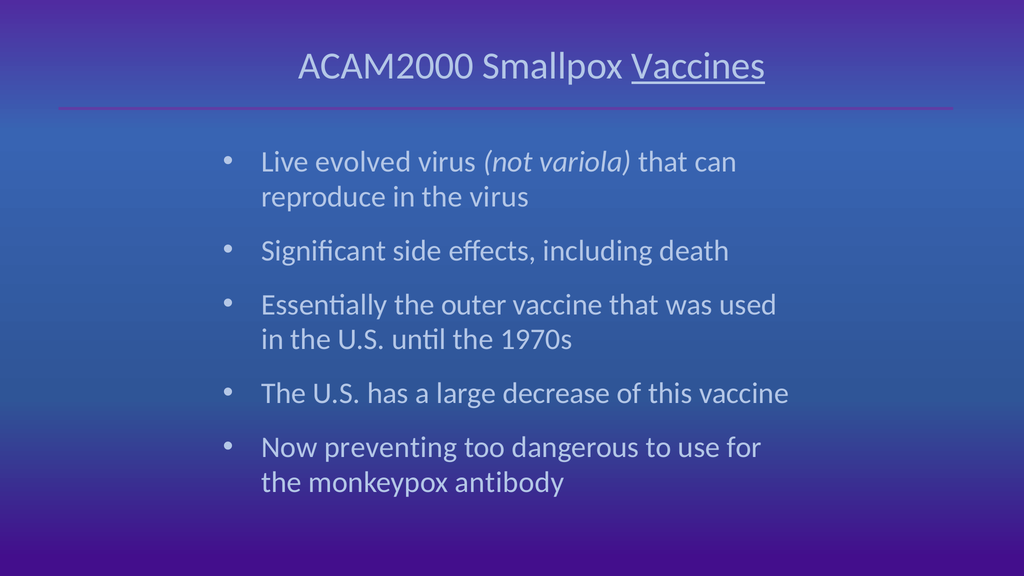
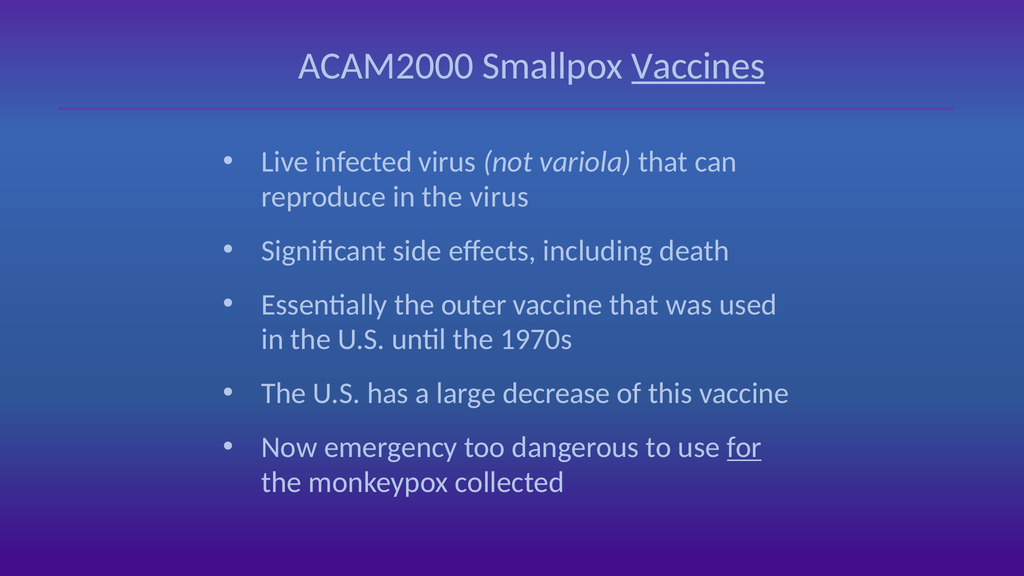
evolved: evolved -> infected (363, 162)
preventing: preventing -> emergency (391, 447)
for underline: none -> present (744, 447)
antibody: antibody -> collected (510, 482)
